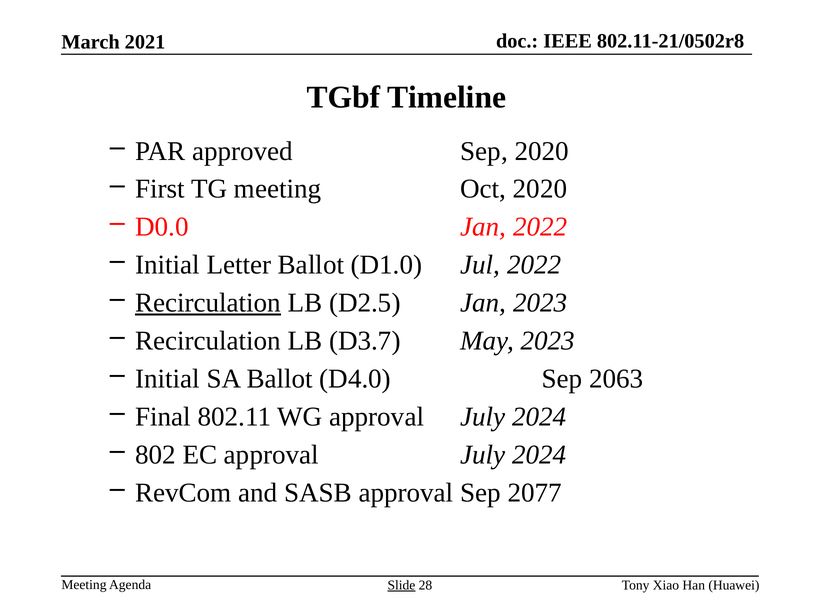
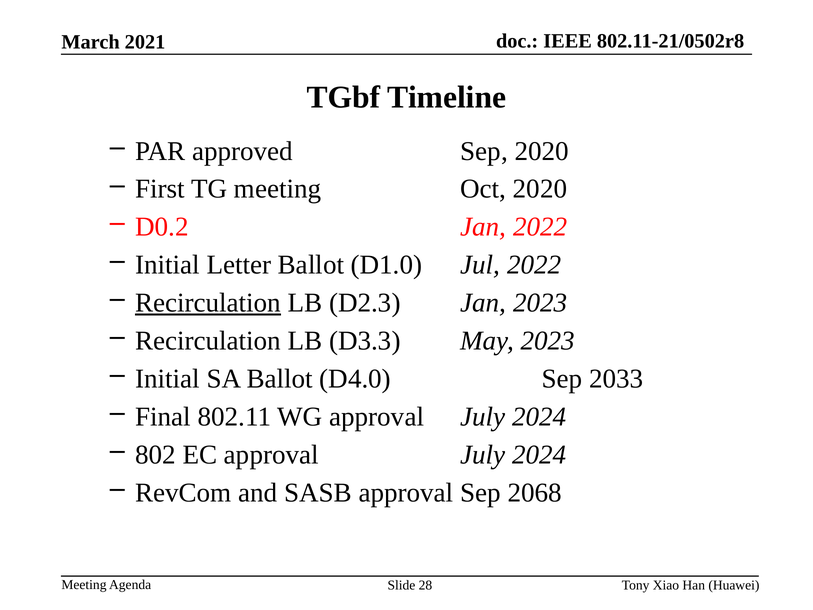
D0.0: D0.0 -> D0.2 (162, 227)
D2.5: D2.5 -> D2.3 (365, 303)
D3.7: D3.7 -> D3.3 (365, 341)
2063: 2063 -> 2033 (616, 379)
2077: 2077 -> 2068 (535, 492)
Slide underline: present -> none (401, 585)
